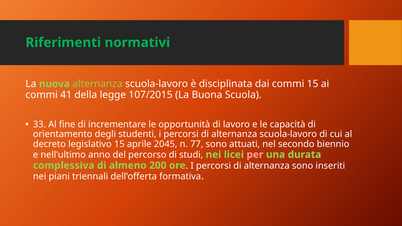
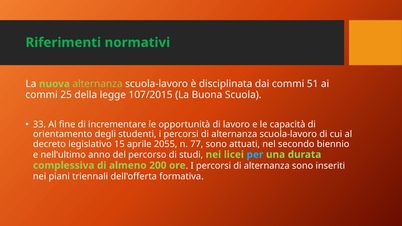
commi 15: 15 -> 51 (313, 84)
41: 41 -> 25 (66, 95)
2045: 2045 -> 2055 (166, 144)
per colour: pink -> light blue (255, 155)
